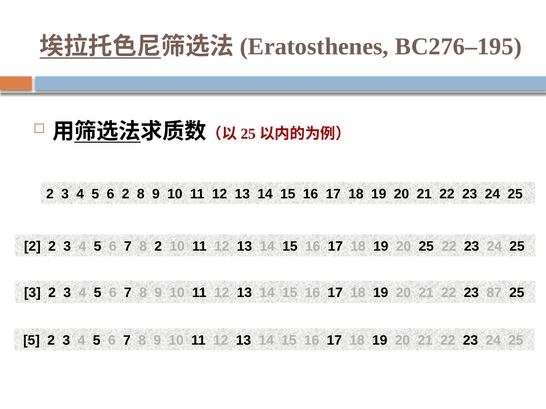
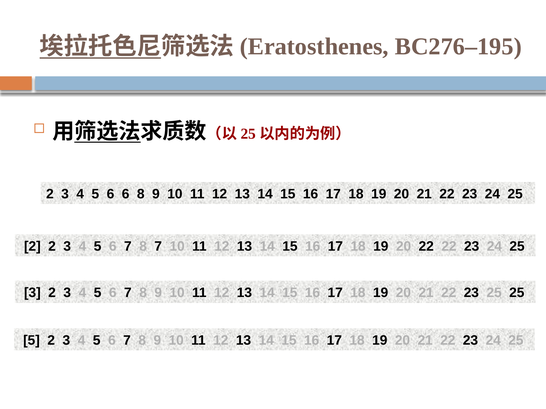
6 2: 2 -> 6 (126, 194)
8 2: 2 -> 7 (158, 247)
20 25: 25 -> 22 (426, 247)
23 87: 87 -> 25 (494, 293)
